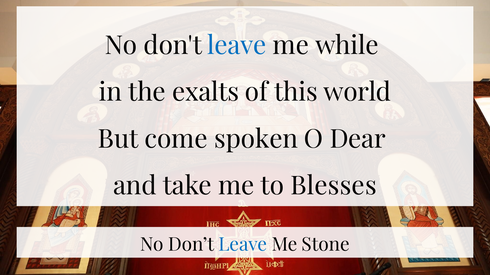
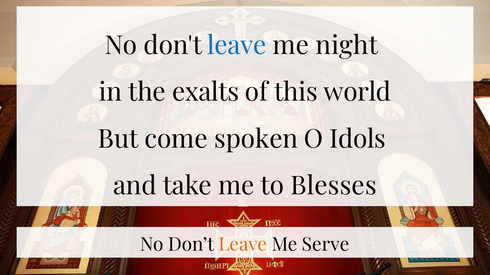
while: while -> night (347, 46)
Dear: Dear -> Idols (358, 139)
Leave colour: blue -> orange (243, 245)
Stone: Stone -> Serve (326, 245)
